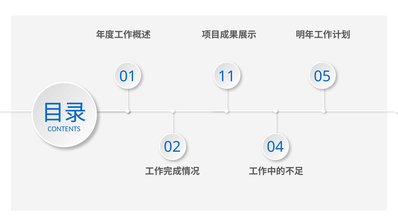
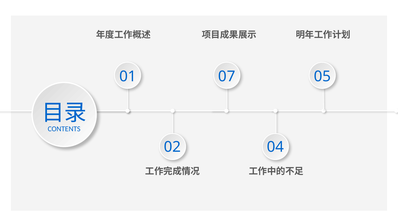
11: 11 -> 07 (227, 76)
